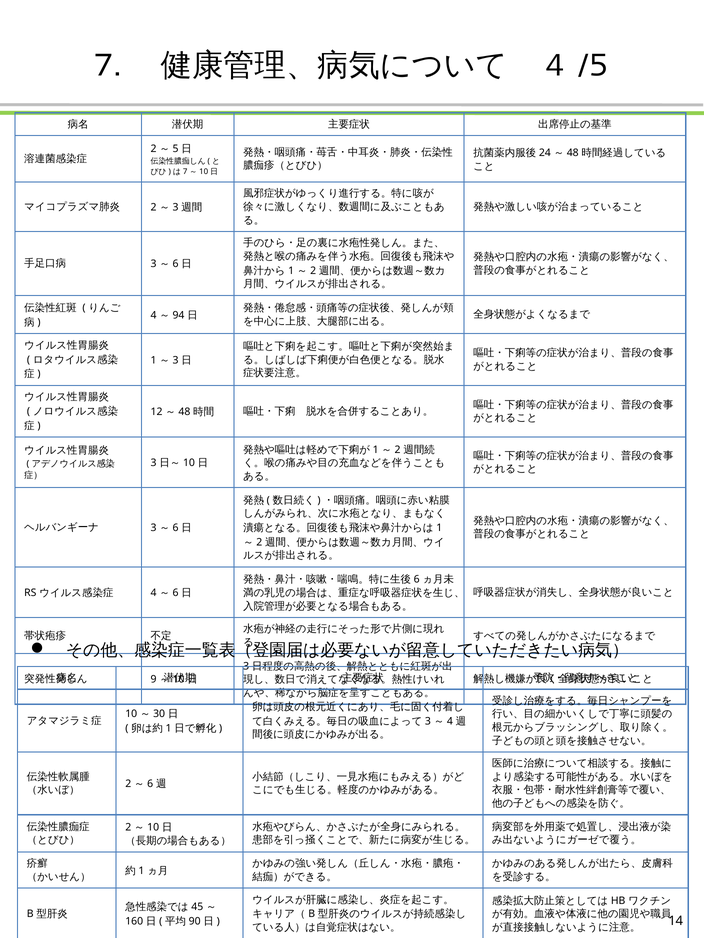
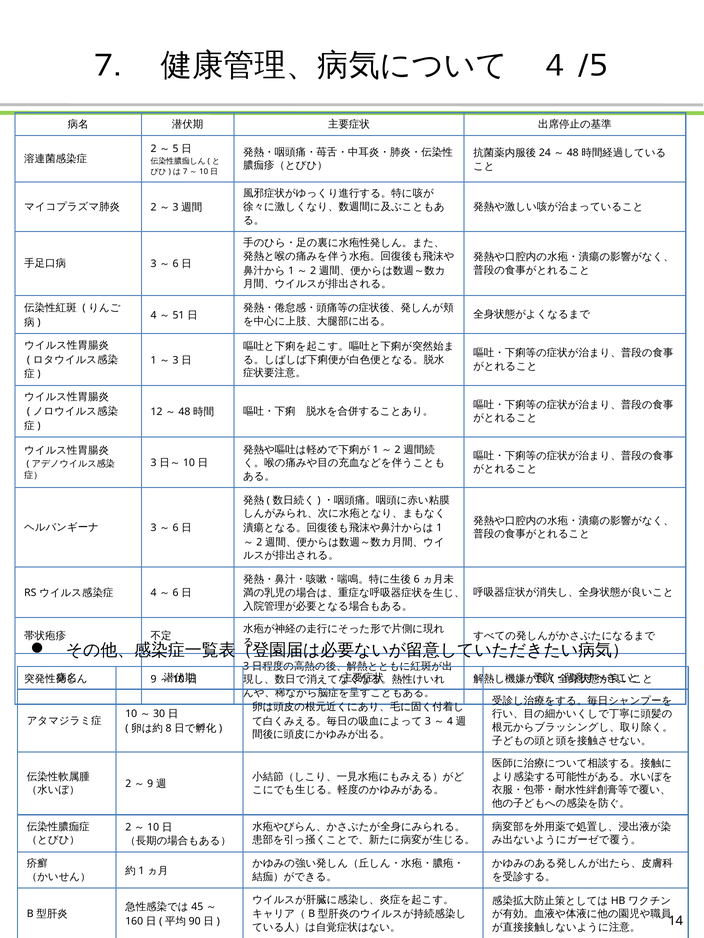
94: 94 -> 51 (179, 315)
1: 1 -> 8 (169, 729)
6: 6 -> 9 (150, 785)
